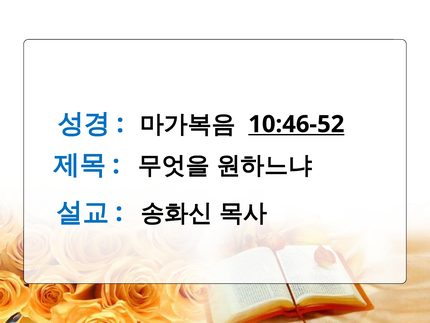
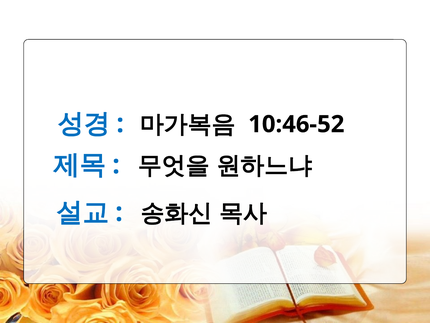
10:46-52 underline: present -> none (296, 124)
